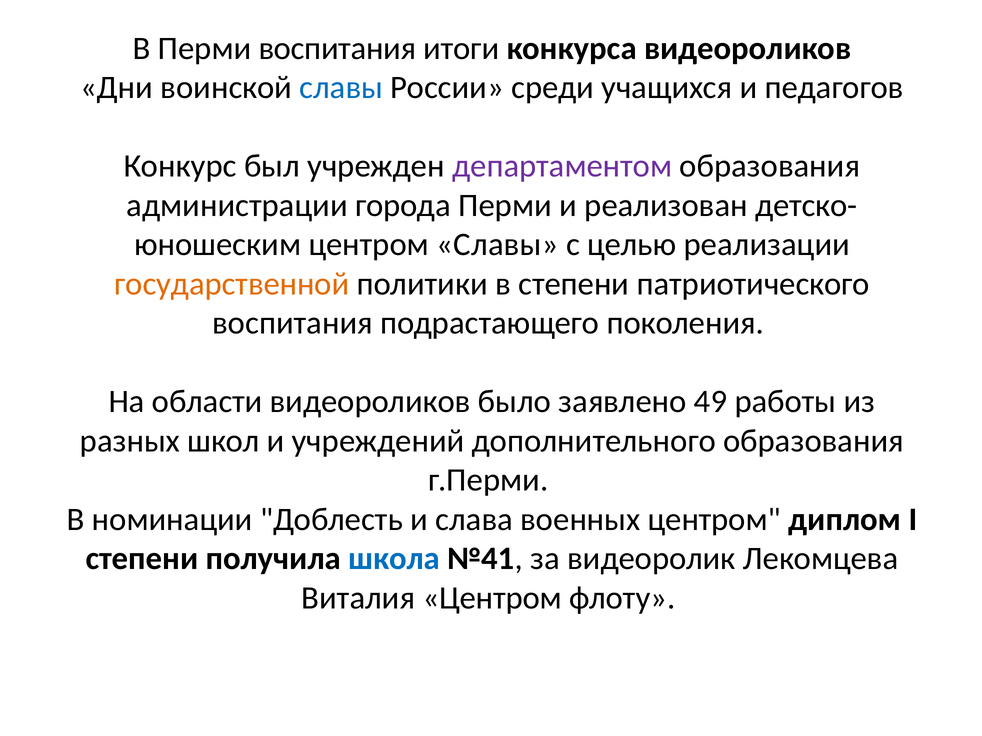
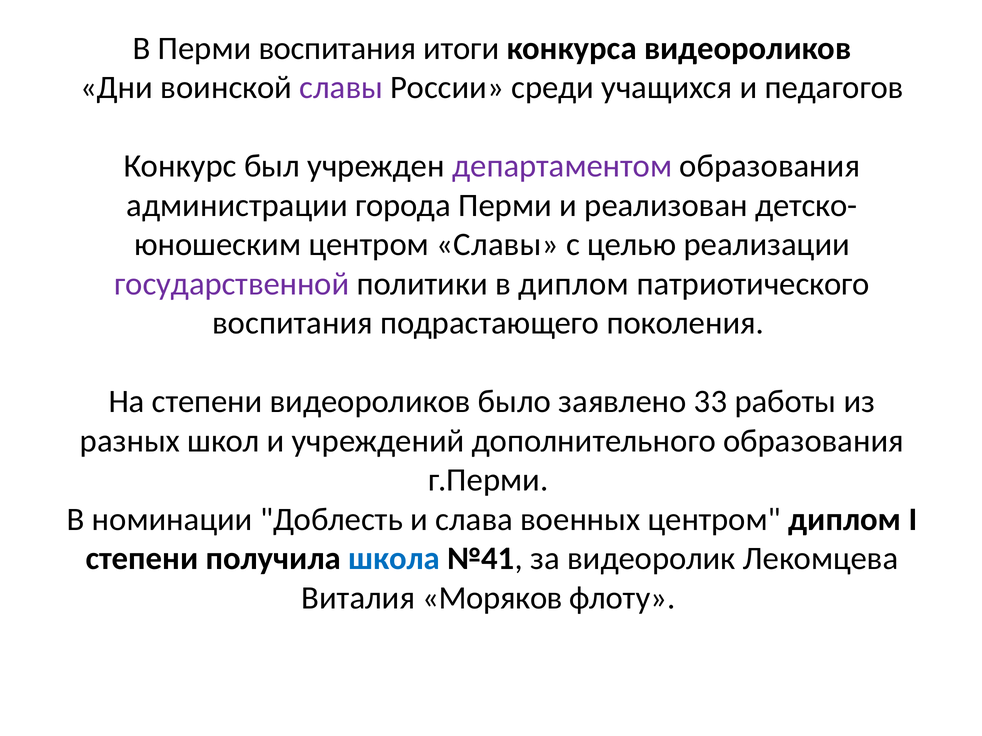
славы colour: blue -> purple (341, 88)
государственной colour: orange -> purple (232, 284)
в степени: степени -> диплом (574, 284)
На области: области -> степени (207, 402)
49: 49 -> 33 (711, 402)
Виталия Центром: Центром -> Моряков (492, 598)
